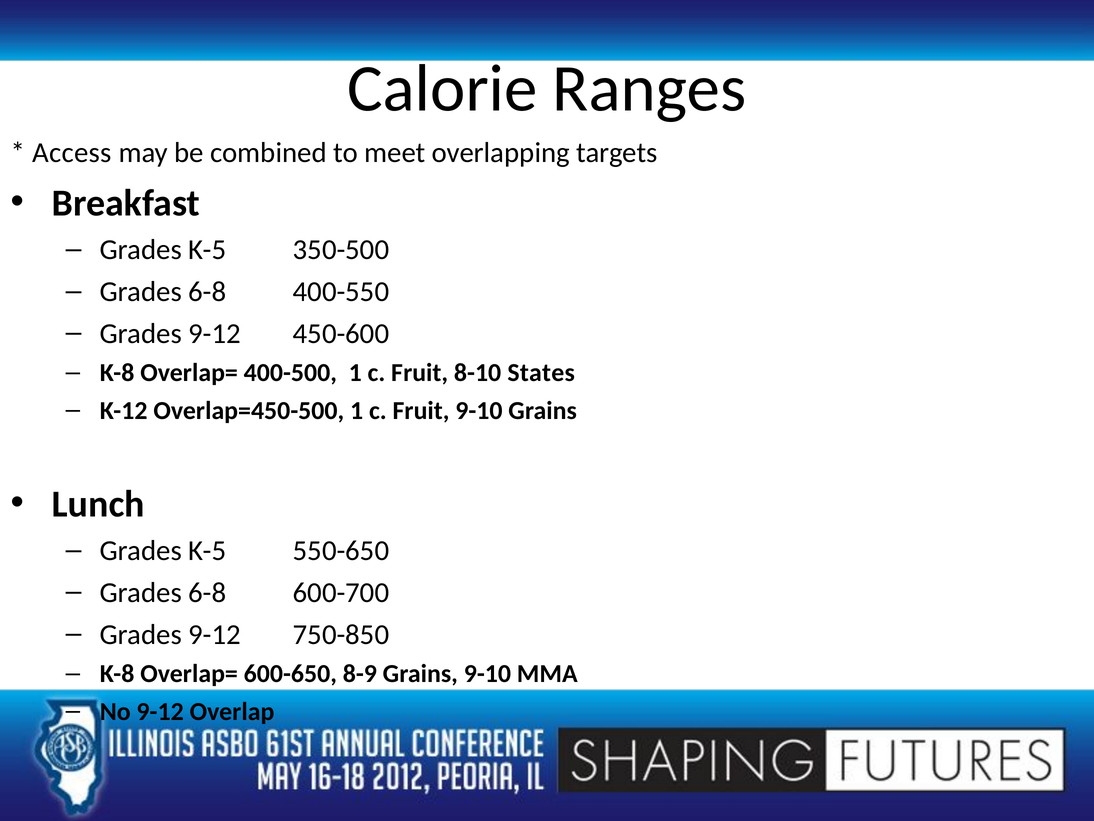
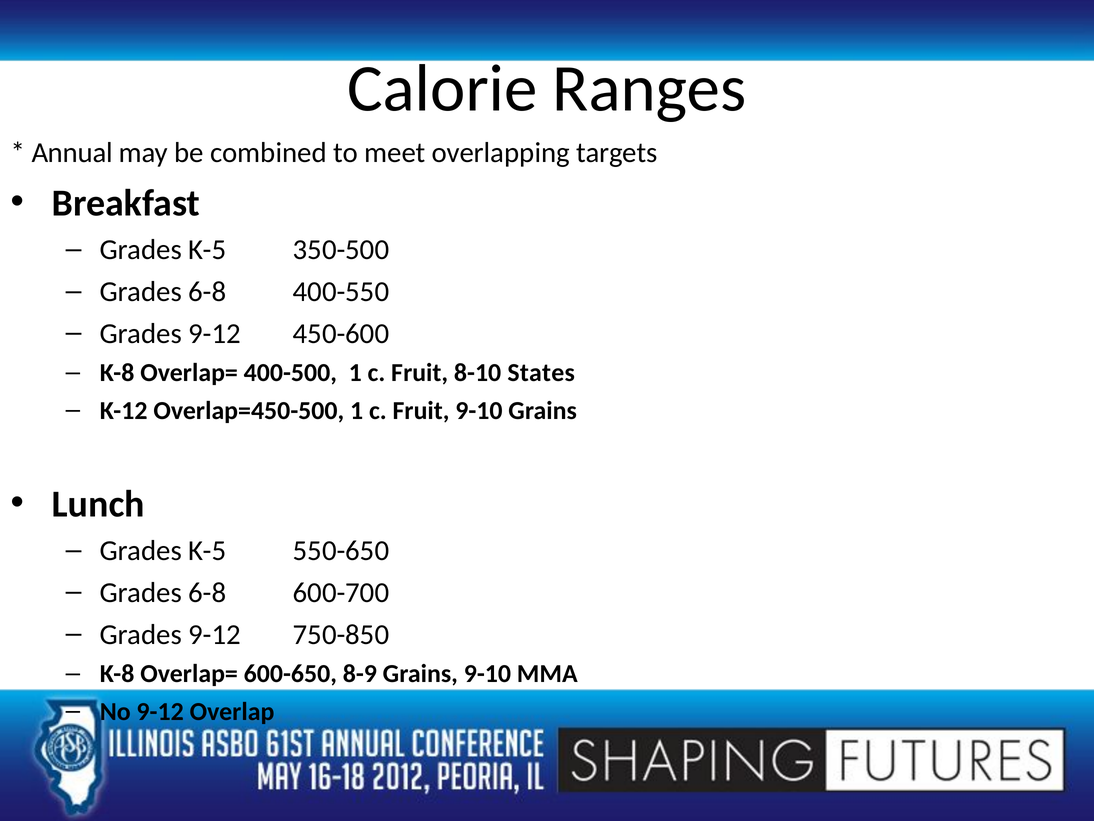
Access: Access -> Annual (72, 152)
